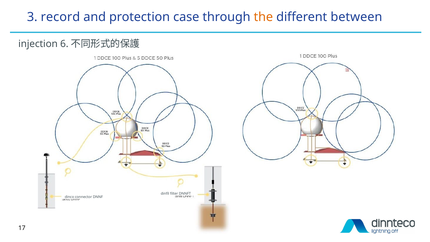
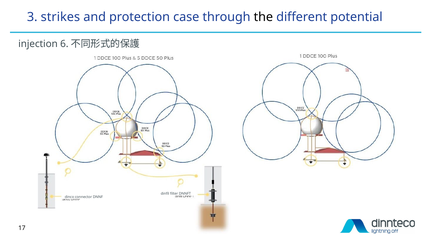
record: record -> strikes (60, 17)
the colour: orange -> black (263, 17)
between: between -> potential (357, 17)
